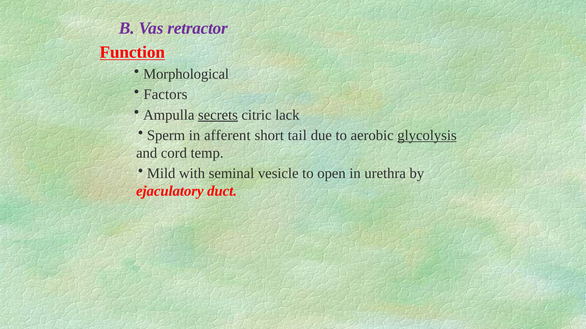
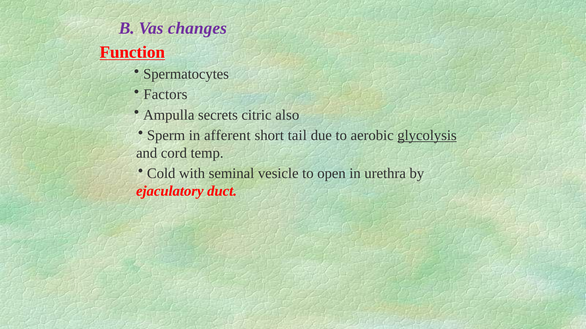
retractor: retractor -> changes (197, 28)
Morphological: Morphological -> Spermatocytes (186, 74)
secrets underline: present -> none (218, 115)
lack: lack -> also (287, 115)
Mild: Mild -> Cold (161, 174)
